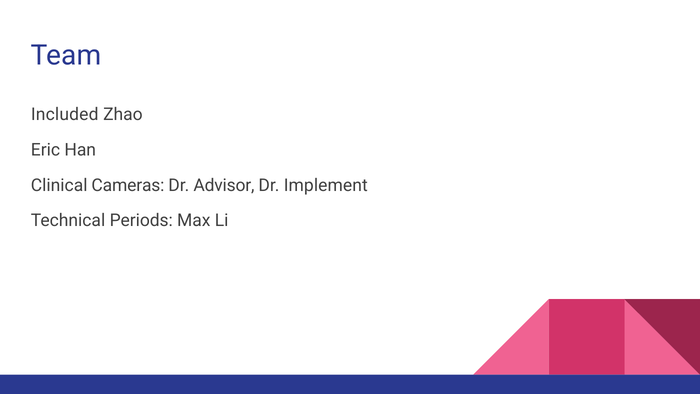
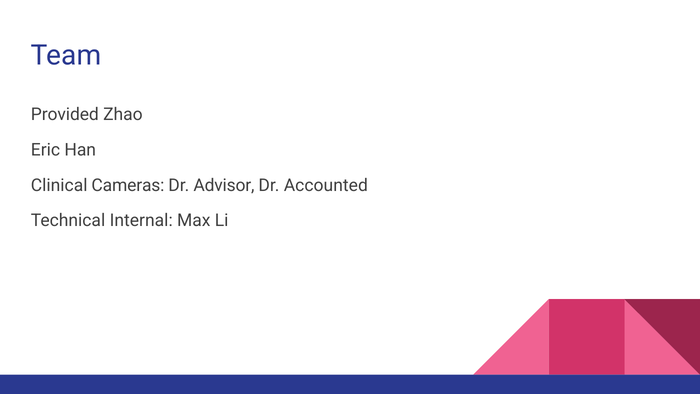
Included: Included -> Provided (65, 115)
Implement: Implement -> Accounted (326, 185)
Periods: Periods -> Internal (141, 220)
